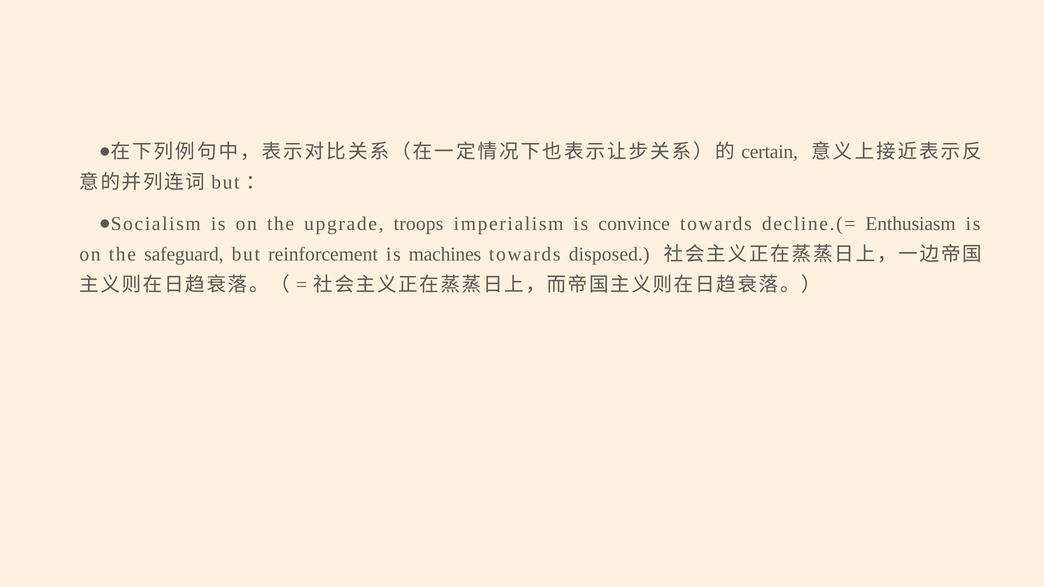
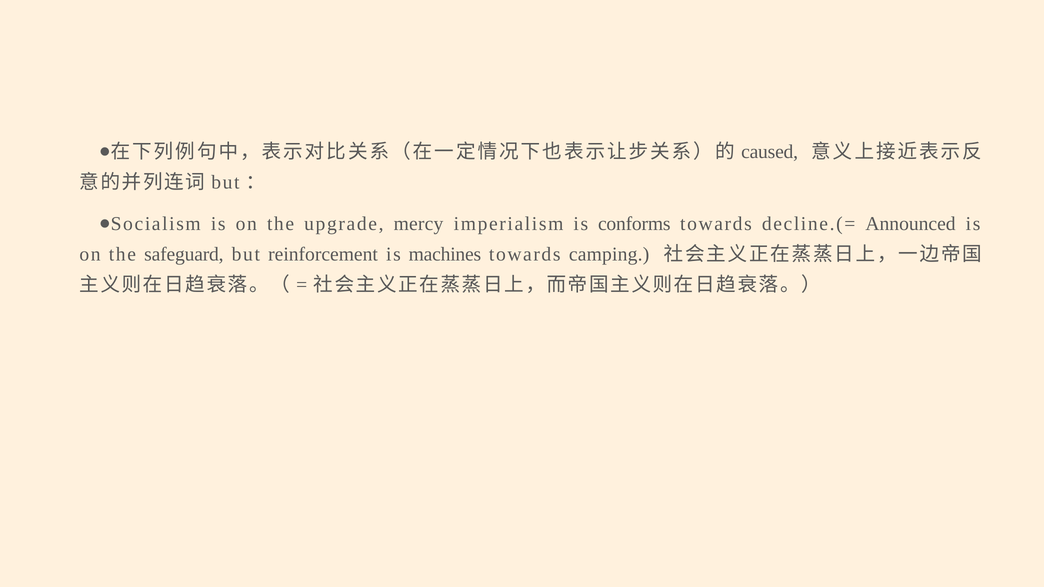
certain: certain -> caused (770, 152)
troops: troops -> mercy (419, 224)
convince: convince -> conforms (634, 224)
Enthusiasm: Enthusiasm -> Announced (911, 224)
disposed: disposed -> camping (609, 254)
